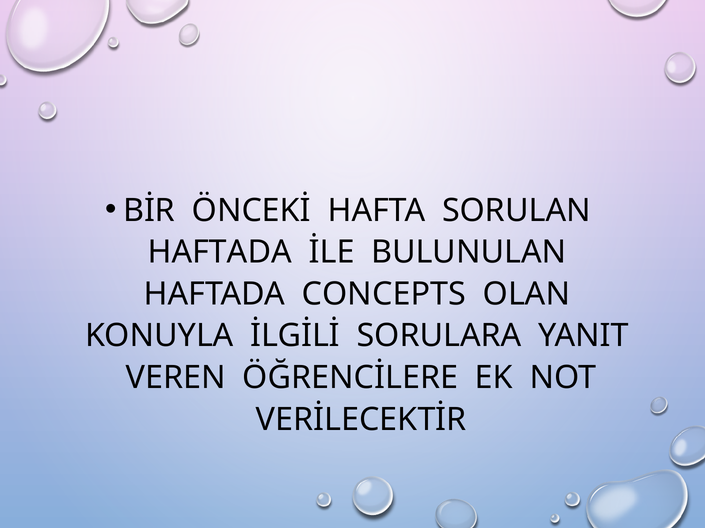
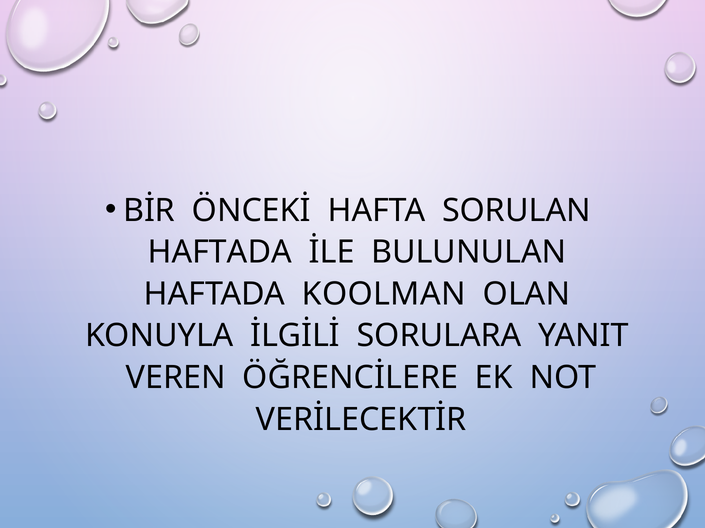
CONCEPTS: CONCEPTS -> KOOLMAN (384, 294)
